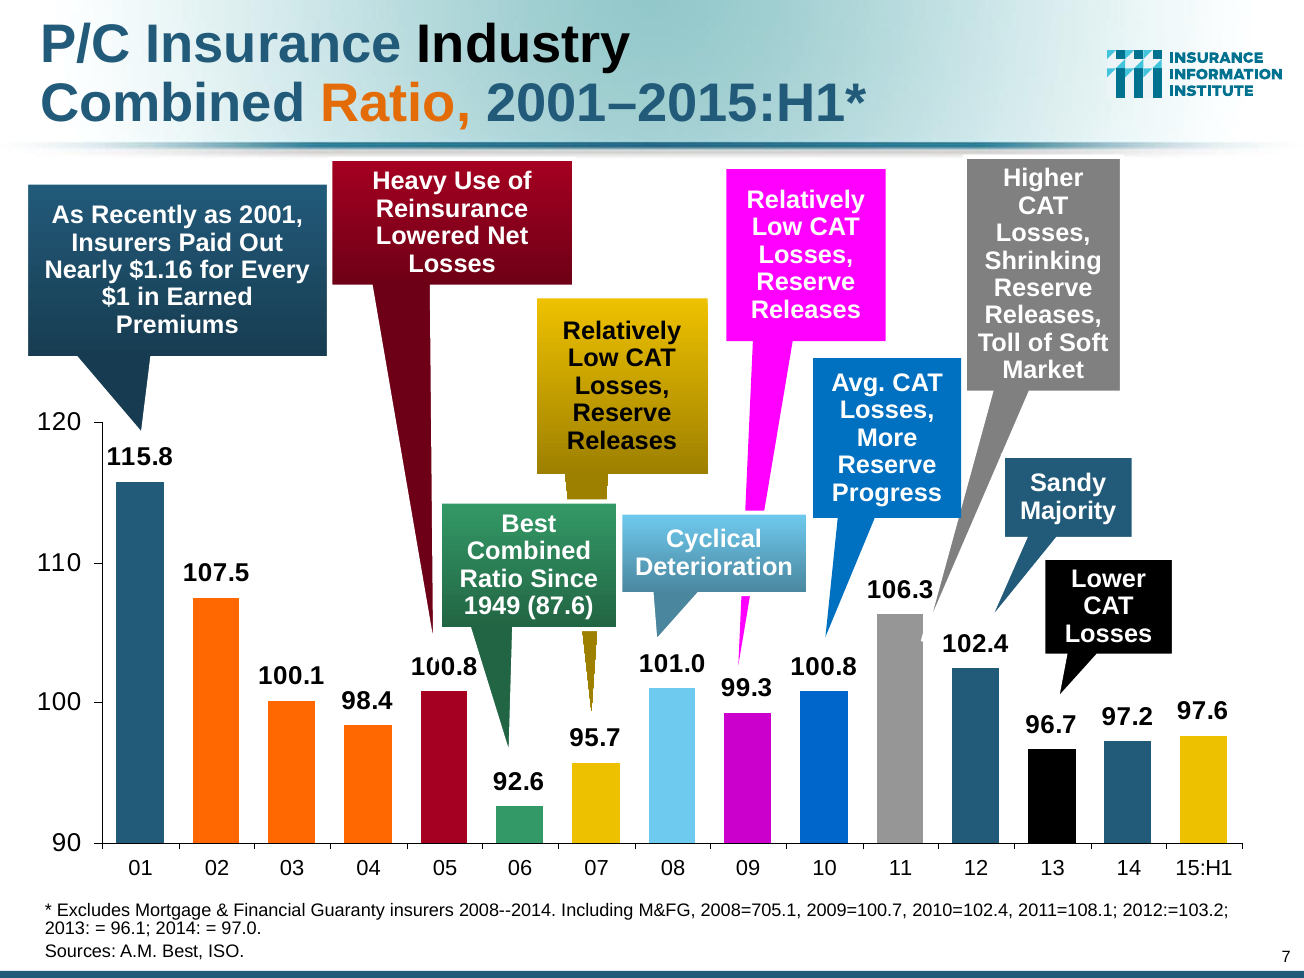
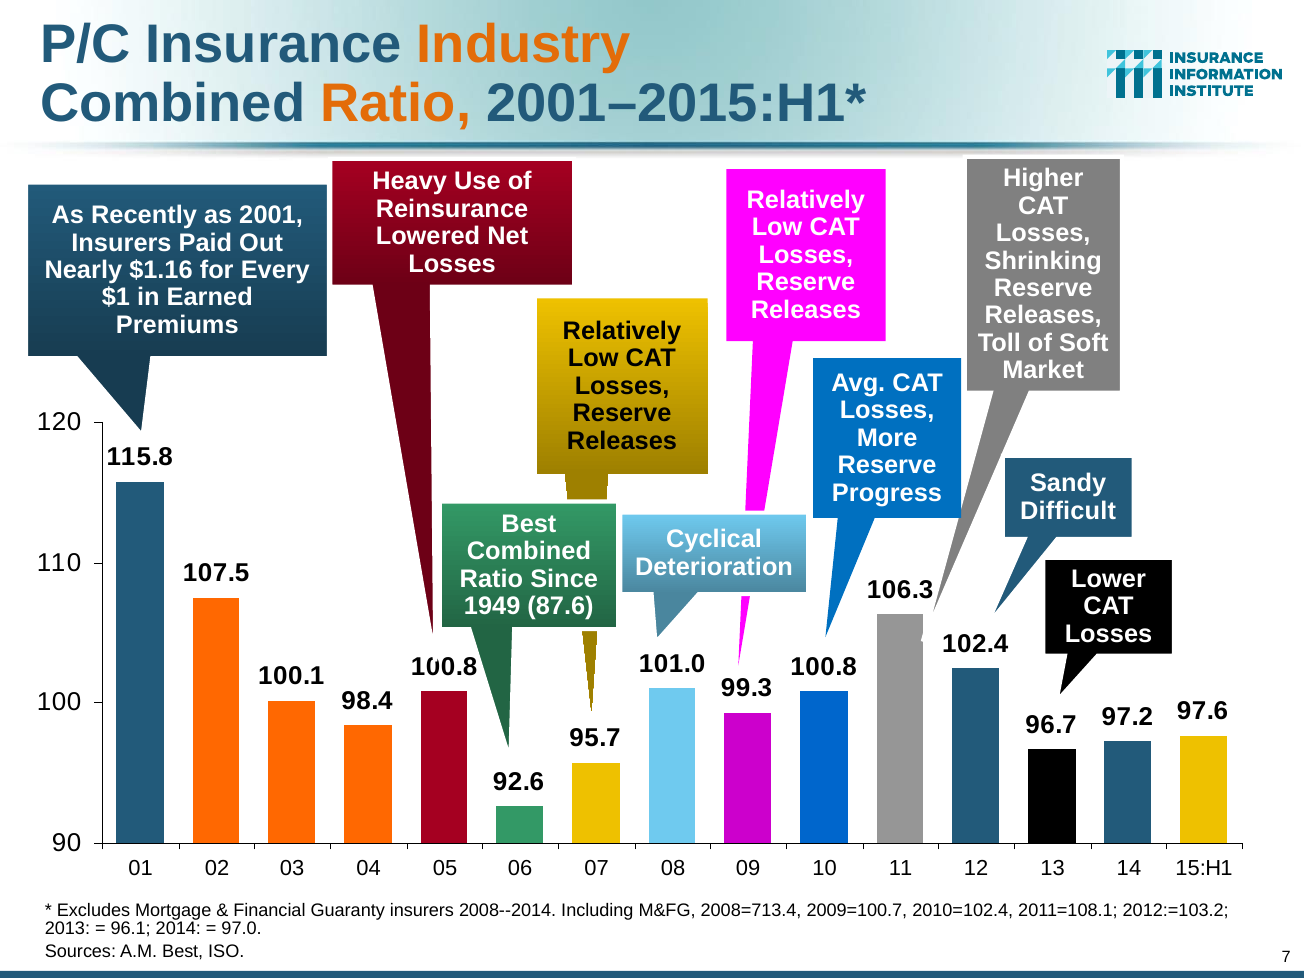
Industry colour: black -> orange (524, 45)
Majority: Majority -> Difficult (1068, 511)
2008=705.1: 2008=705.1 -> 2008=713.4 (751, 910)
